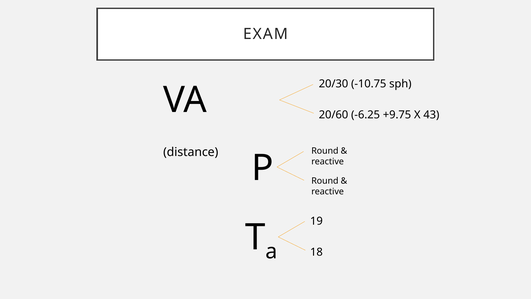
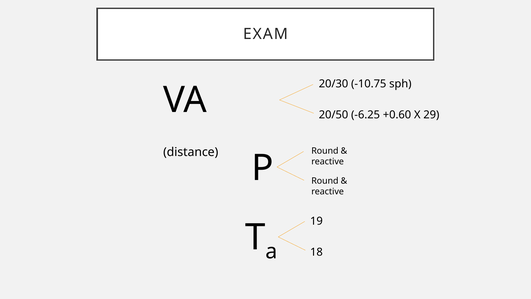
20/60: 20/60 -> 20/50 (333, 115)
+9.75: +9.75 -> +0.60 (397, 115)
43: 43 -> 29 (431, 115)
